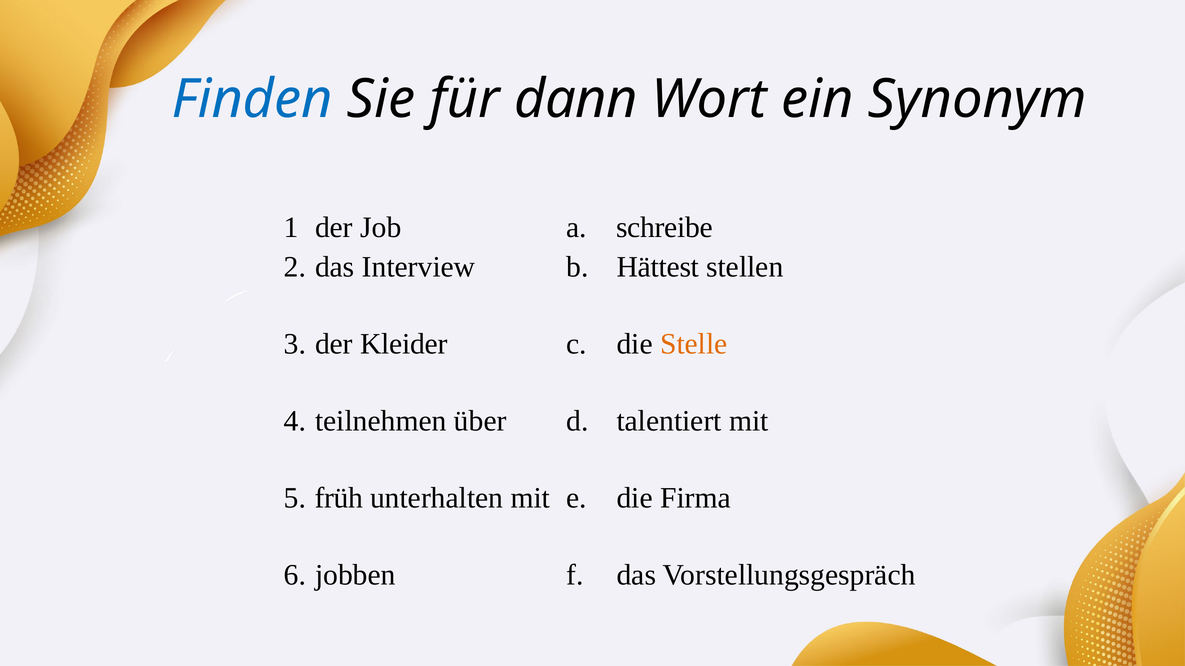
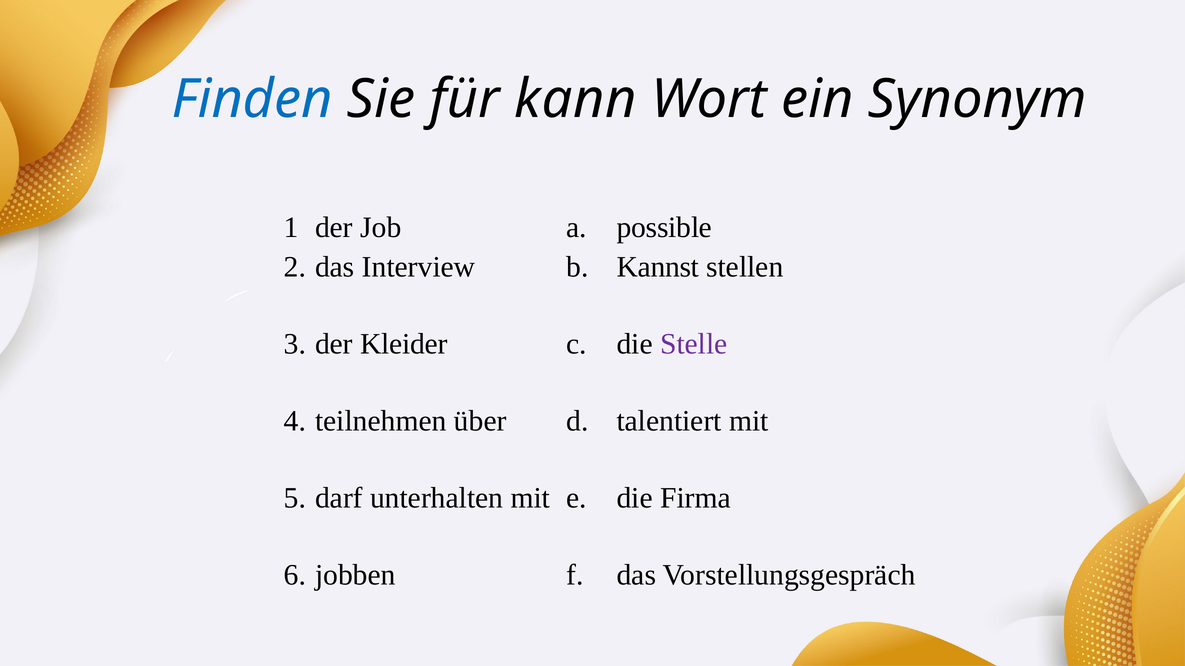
dann: dann -> kann (575, 100)
schreibe: schreibe -> possible (664, 227)
Hättest: Hättest -> Kannst (658, 267)
Stelle colour: orange -> purple (694, 344)
früh: früh -> darf (339, 498)
